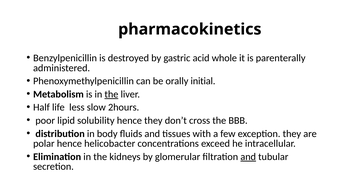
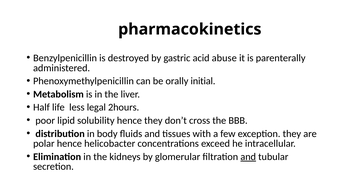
whole: whole -> abuse (224, 58)
the underline: present -> none (111, 94)
slow: slow -> legal (96, 108)
